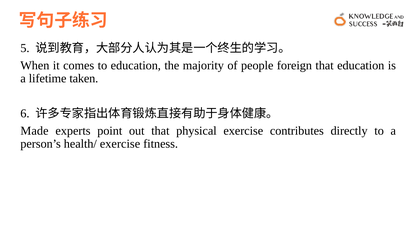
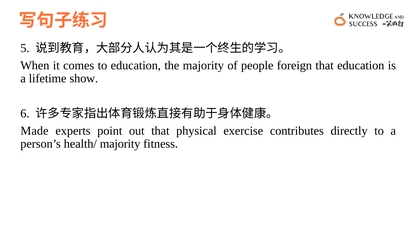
taken: taken -> show (84, 79)
health/ exercise: exercise -> majority (120, 144)
